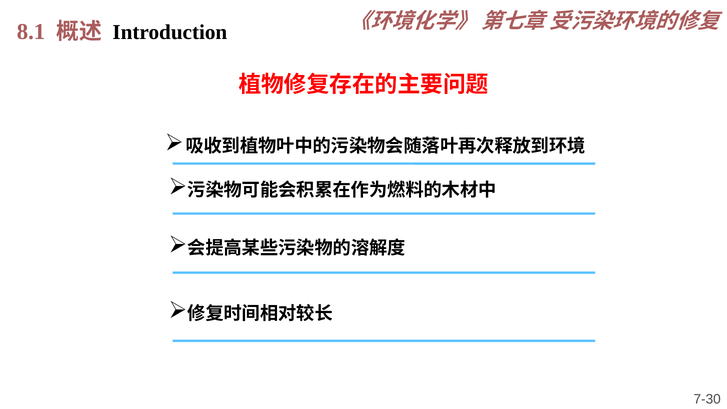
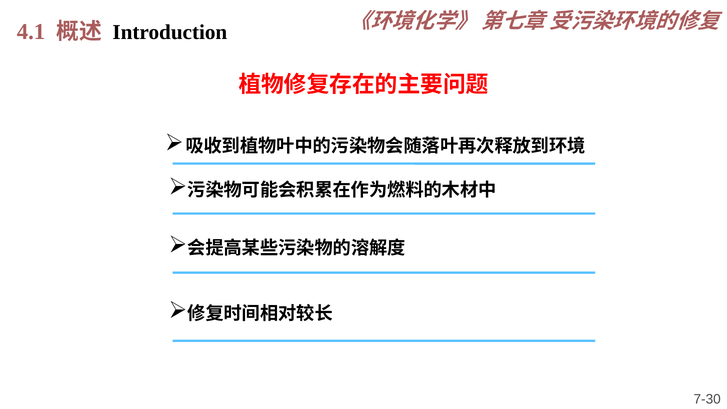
8.1: 8.1 -> 4.1 (31, 32)
